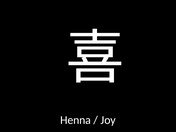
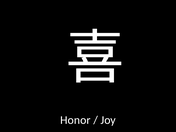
Henna: Henna -> Honor (75, 120)
